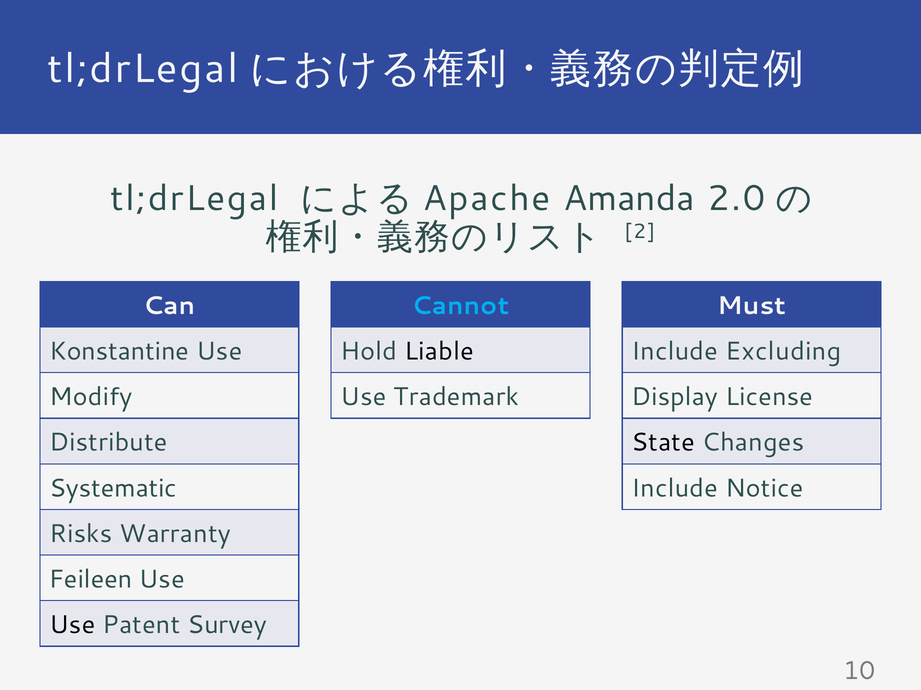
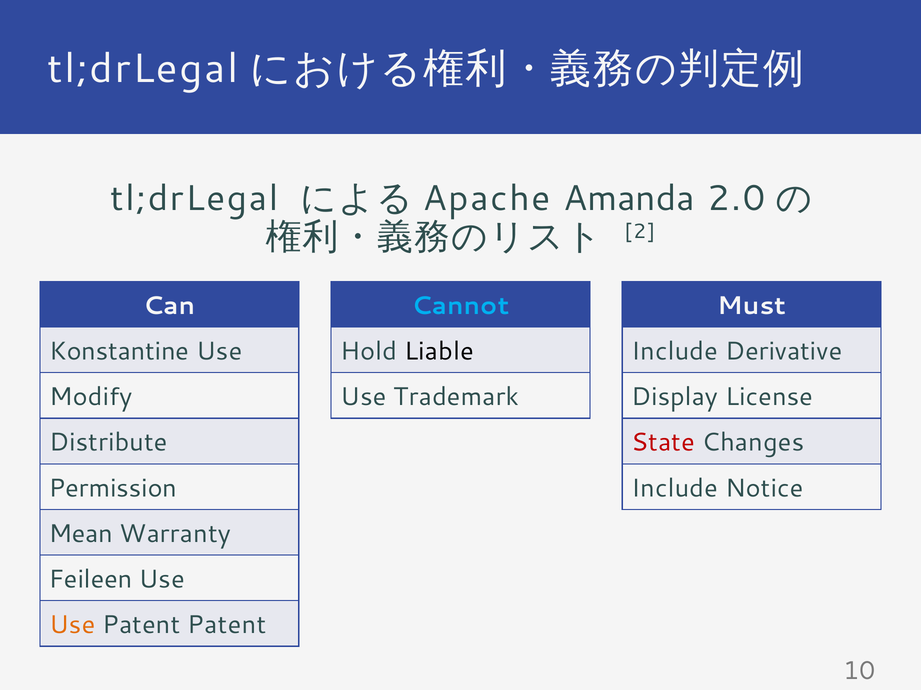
Excluding: Excluding -> Derivative (784, 352)
State colour: black -> red (663, 443)
Systematic: Systematic -> Permission (113, 489)
Risks: Risks -> Mean (81, 534)
Use colour: black -> orange (72, 626)
Patent Survey: Survey -> Patent (227, 626)
